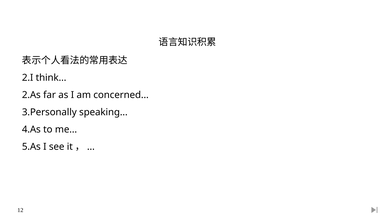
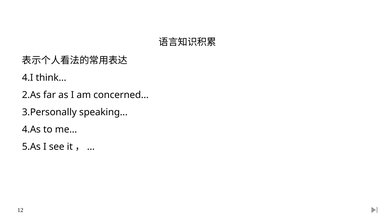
2.I: 2.I -> 4.I (28, 78)
